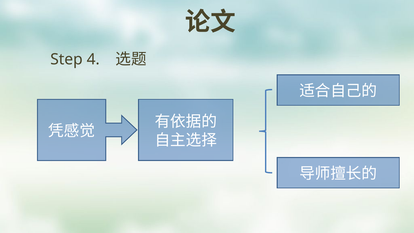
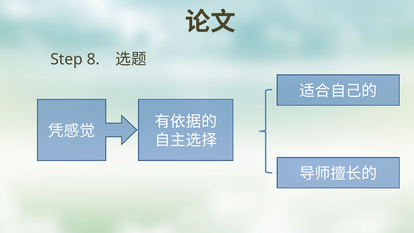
4: 4 -> 8 (93, 59)
